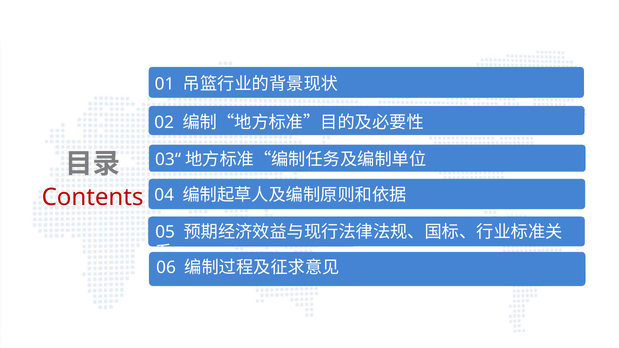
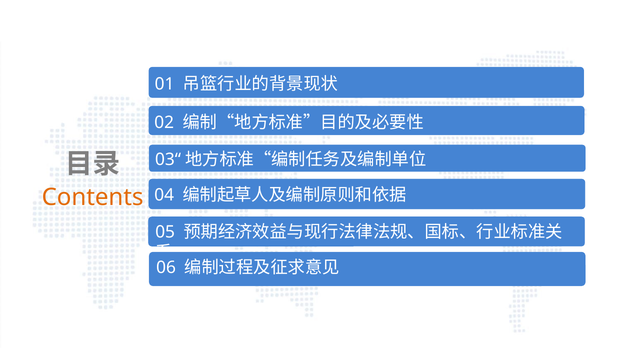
Contents colour: red -> orange (93, 197)
